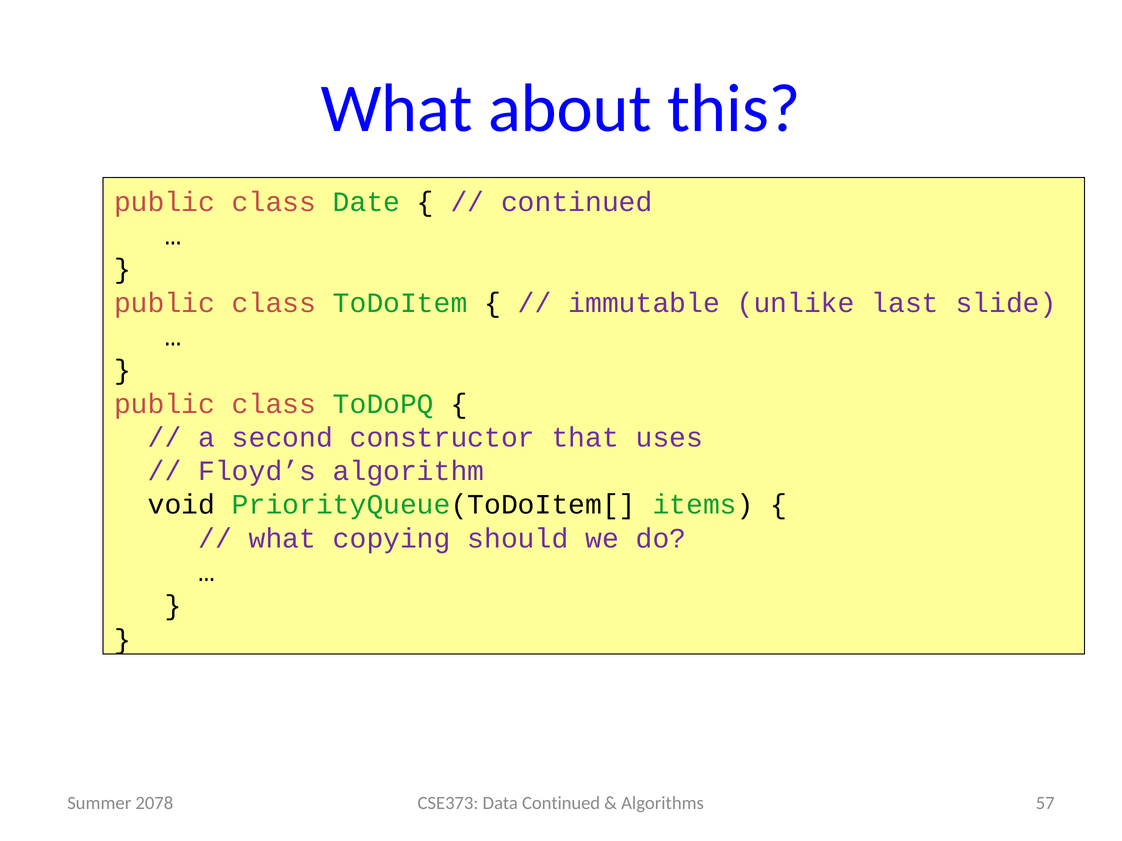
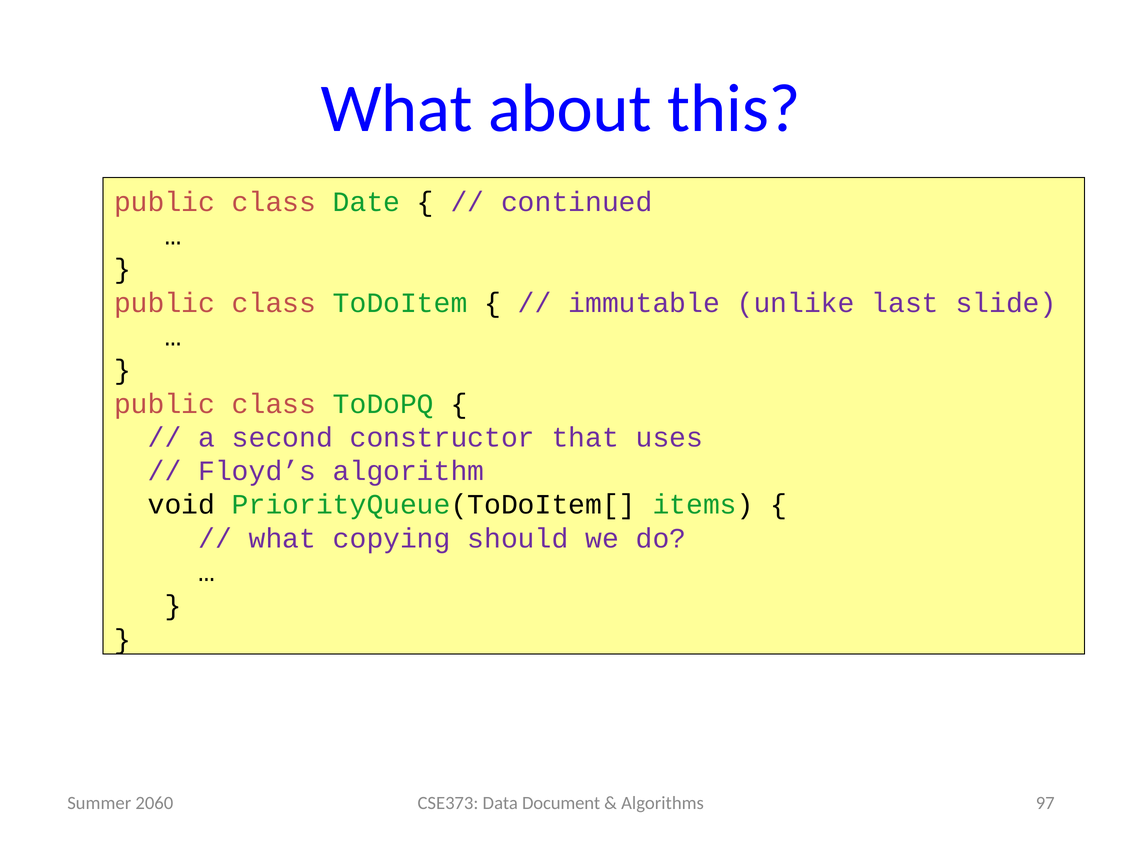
Data Continued: Continued -> Document (561, 803)
57: 57 -> 97 (1045, 803)
2078: 2078 -> 2060 (154, 804)
